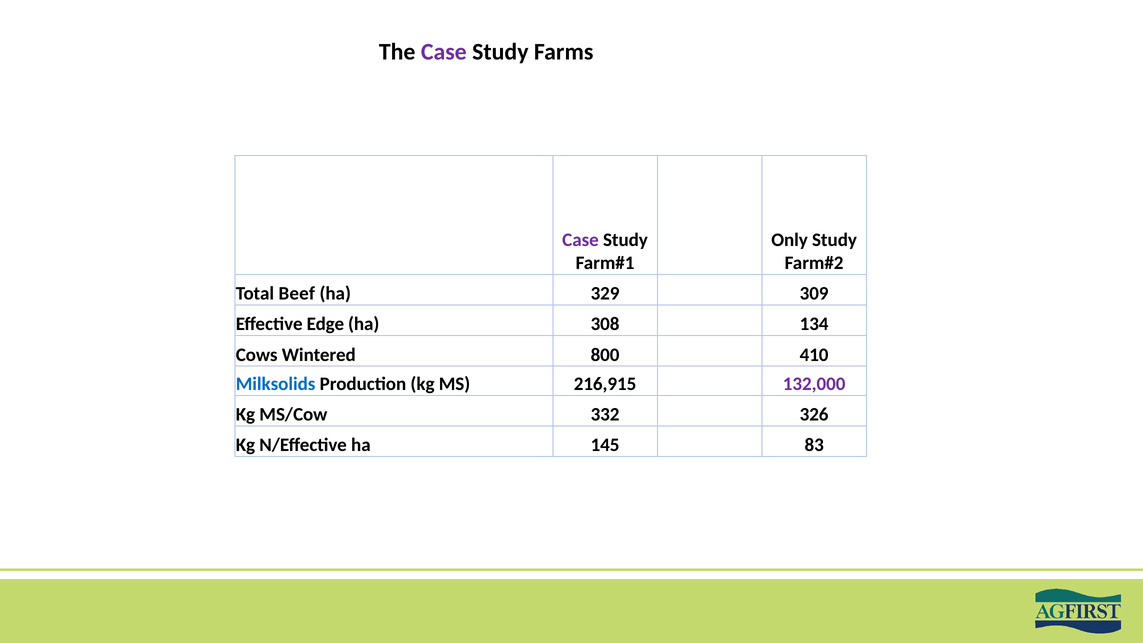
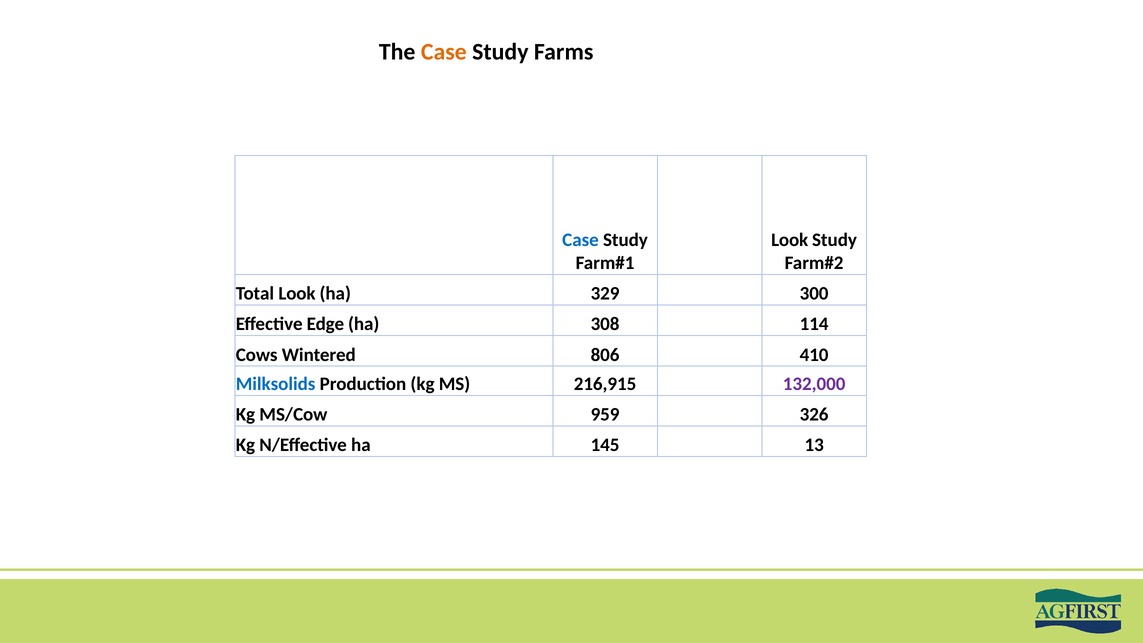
Case colour: purple -> orange (444, 52)
Case colour: purple -> blue (581, 240)
Only: Only -> Look (790, 240)
Total Beef: Beef -> Look (297, 294)
309: 309 -> 300 (814, 294)
134: 134 -> 114 (814, 324)
800: 800 -> 806 (605, 355)
332: 332 -> 959 (605, 414)
83: 83 -> 13 (814, 445)
